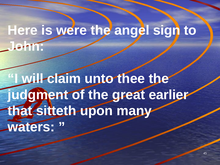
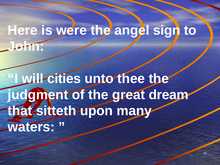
claim: claim -> cities (64, 79)
earlier: earlier -> dream (169, 95)
